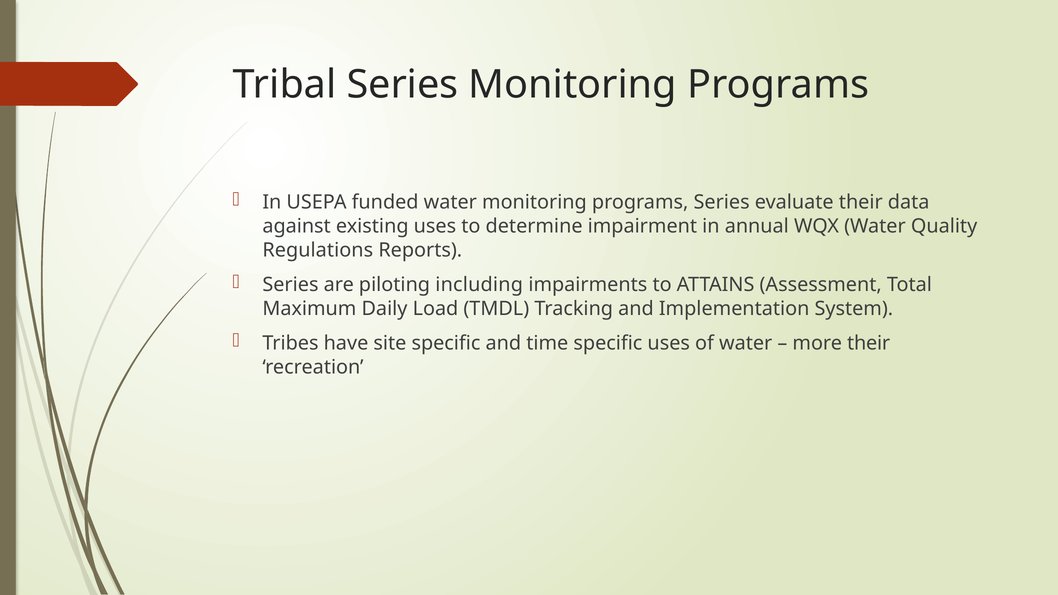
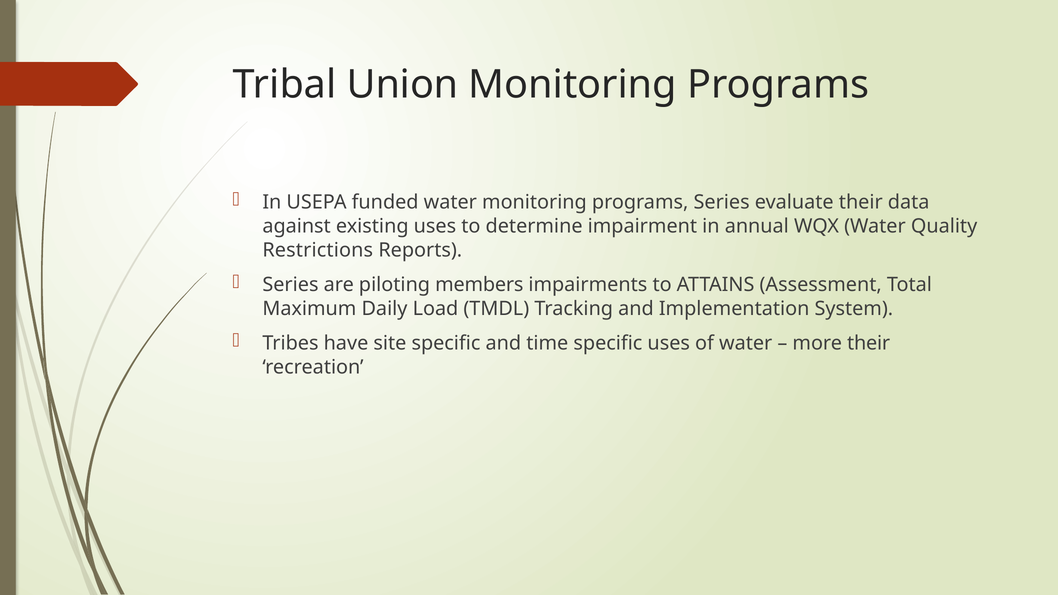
Tribal Series: Series -> Union (403, 85)
Regulations: Regulations -> Restrictions (318, 250)
including: including -> members (479, 285)
